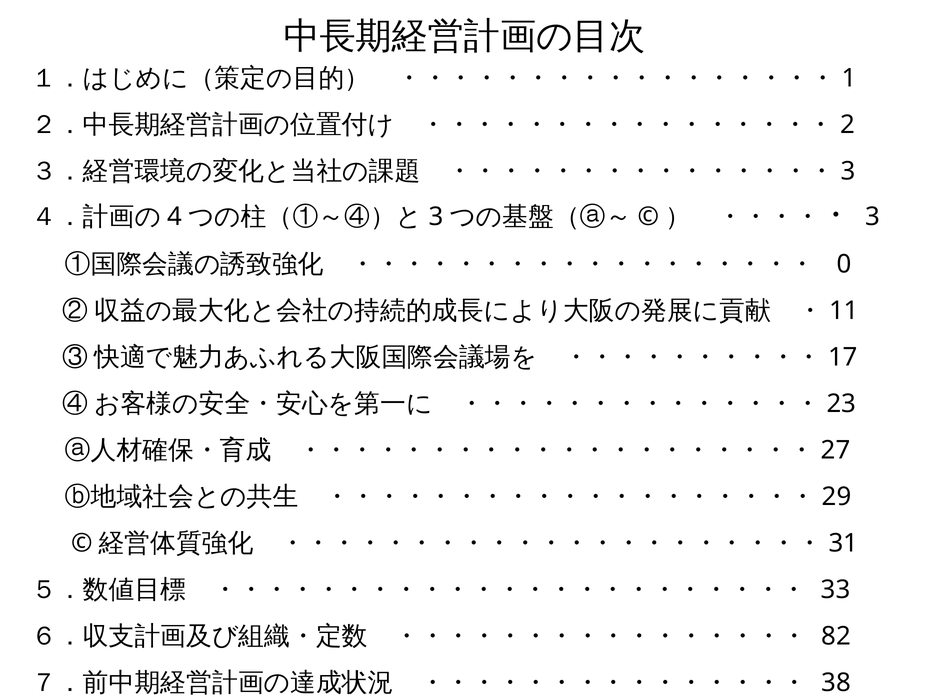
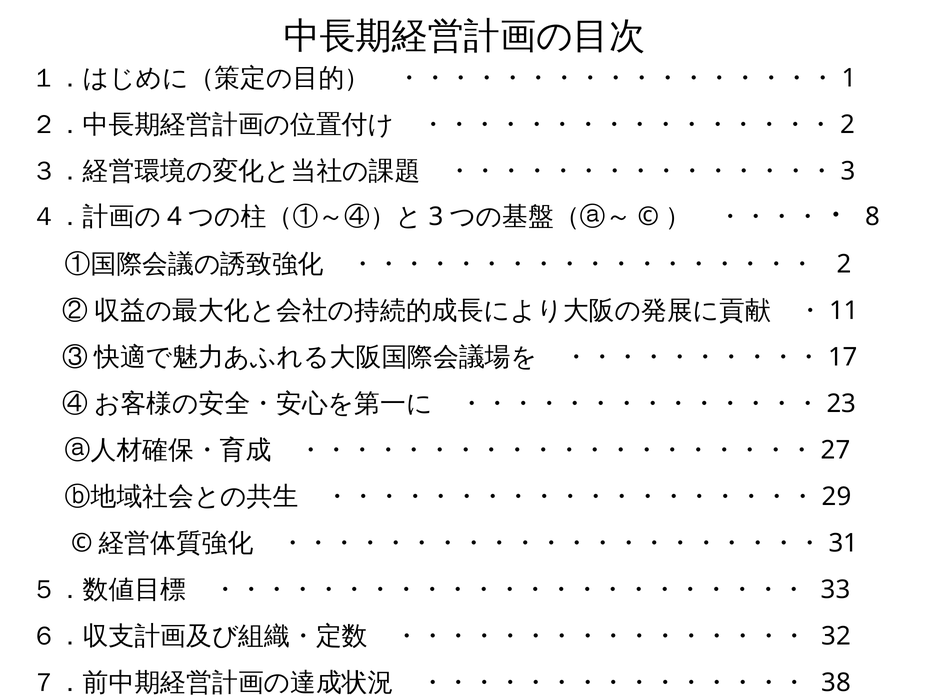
3: 3 -> 8 (873, 217)
0: 0 -> 2 (844, 264)
82: 82 -> 32 (836, 636)
